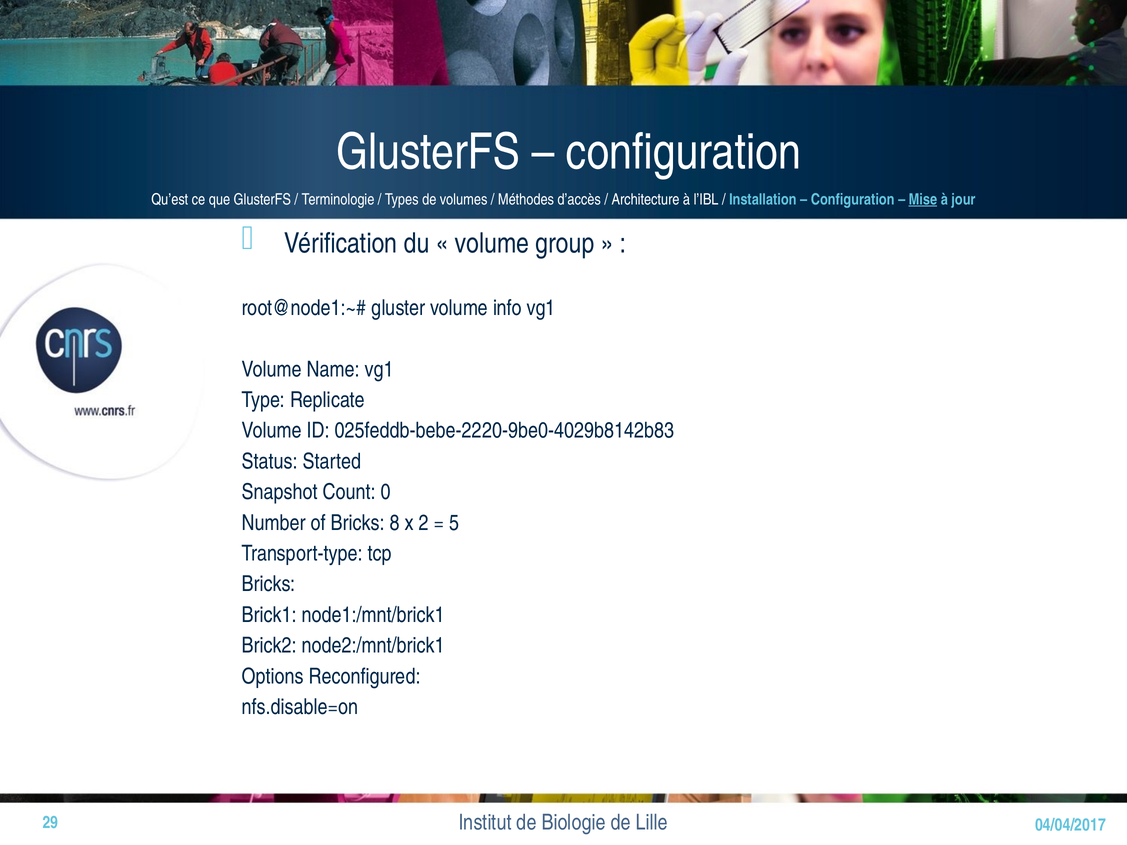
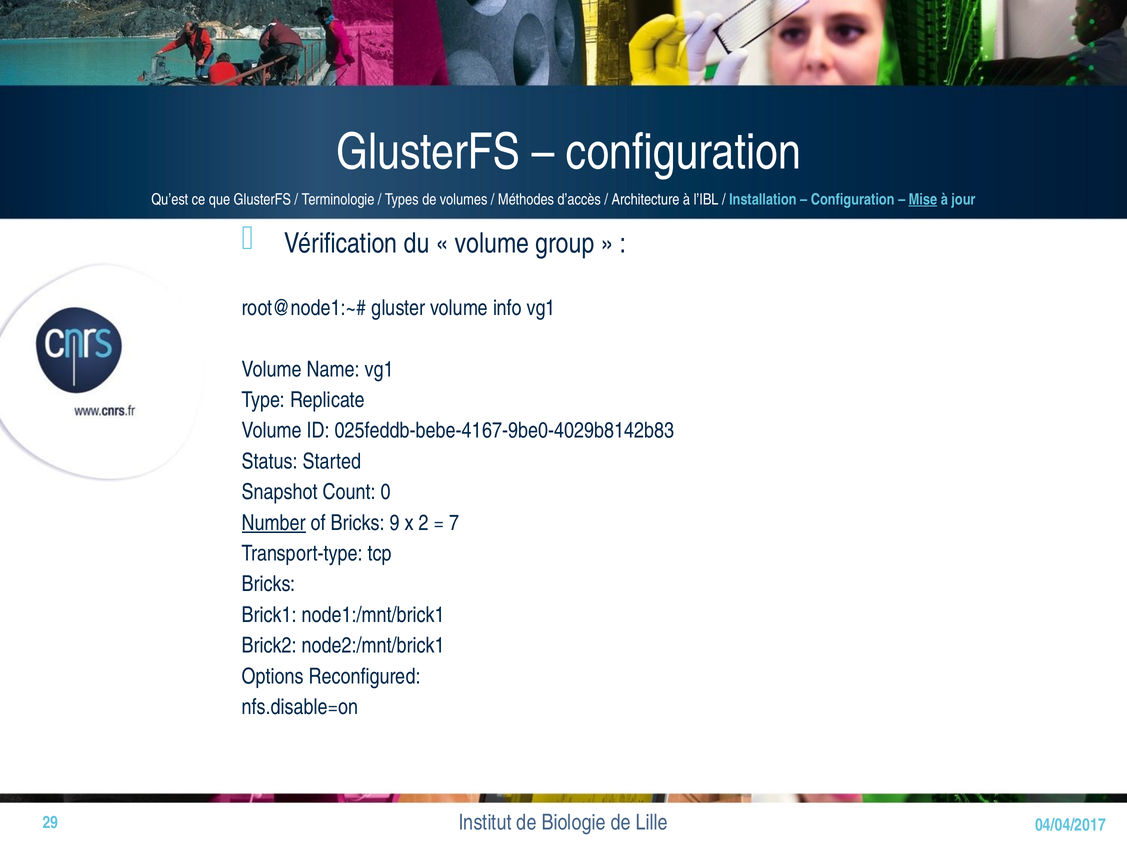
025feddb-bebe-2220-9be0-4029b8142b83: 025feddb-bebe-2220-9be0-4029b8142b83 -> 025feddb-bebe-4167-9be0-4029b8142b83 (505, 431)
Number underline: none -> present (274, 523)
8: 8 -> 9 (395, 523)
5: 5 -> 7 (454, 523)
